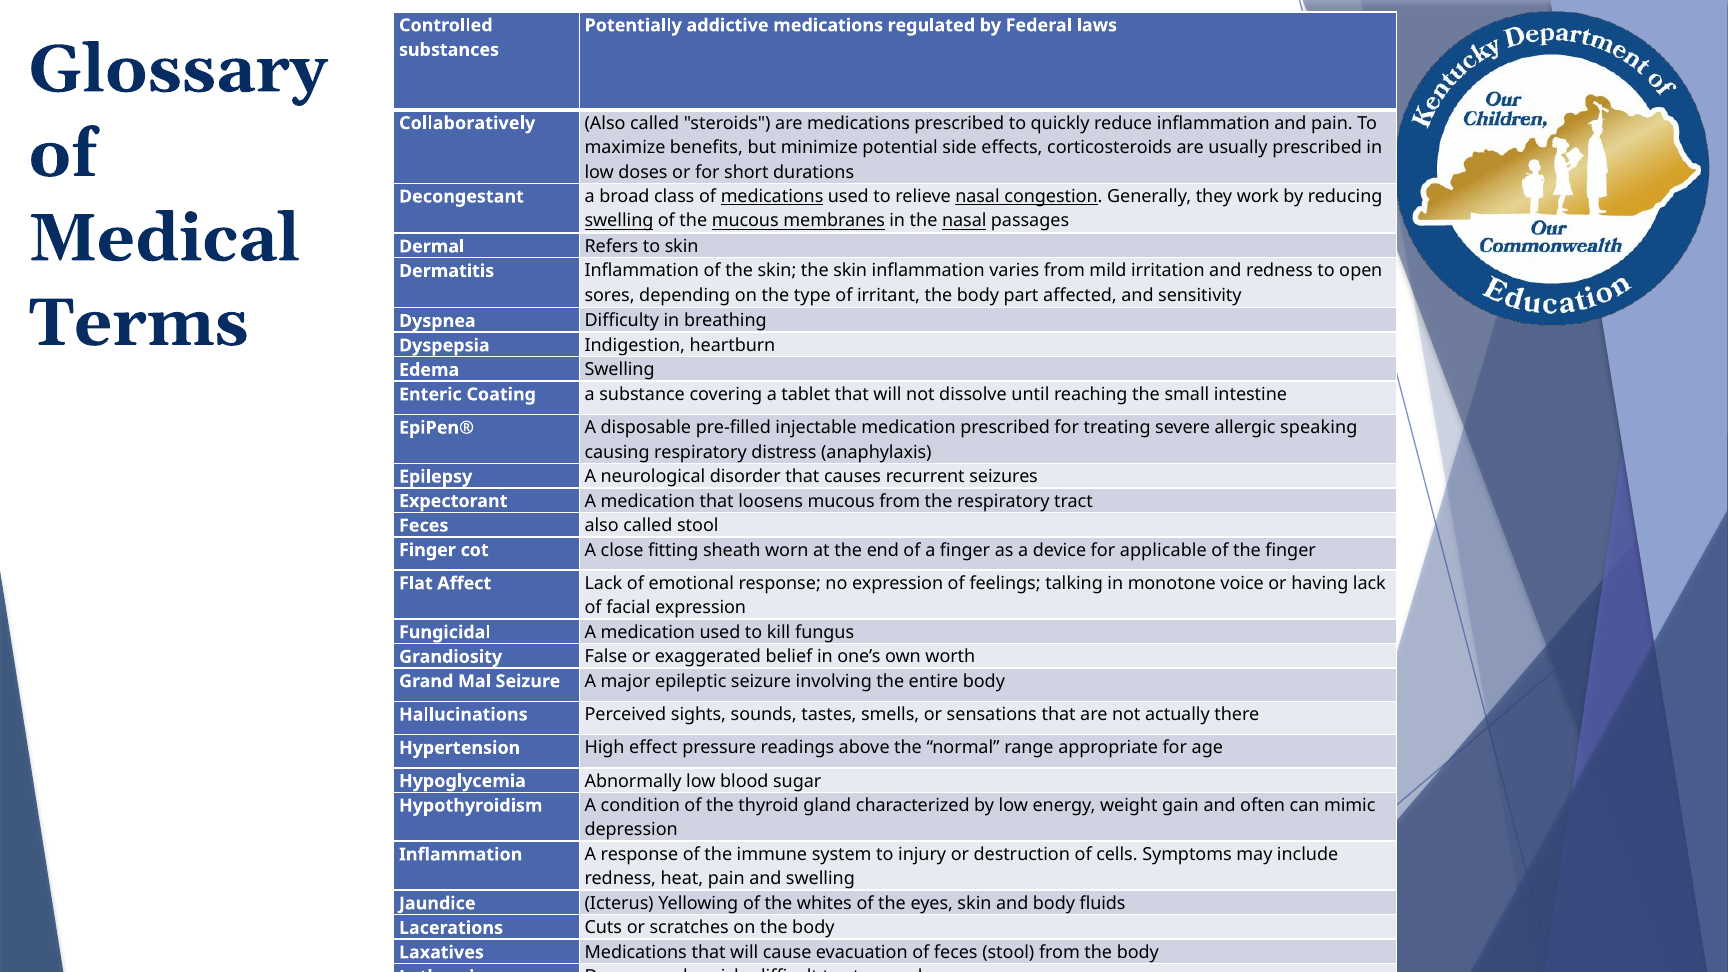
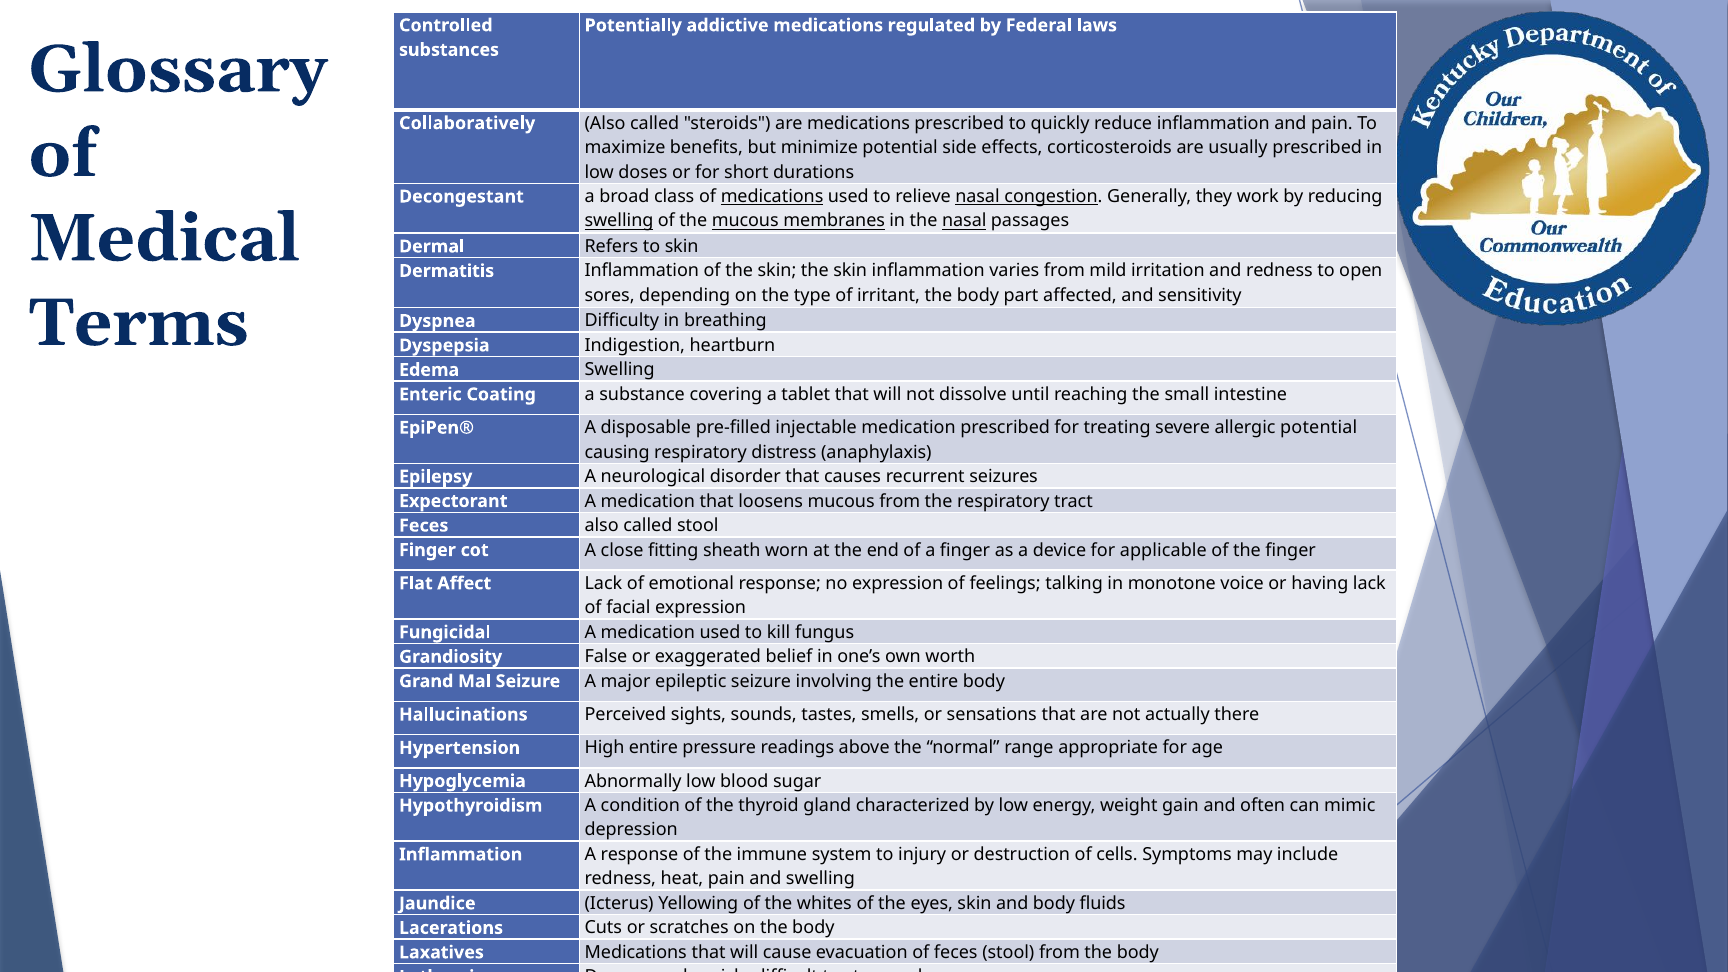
allergic speaking: speaking -> potential (1319, 428)
High effect: effect -> entire (653, 748)
